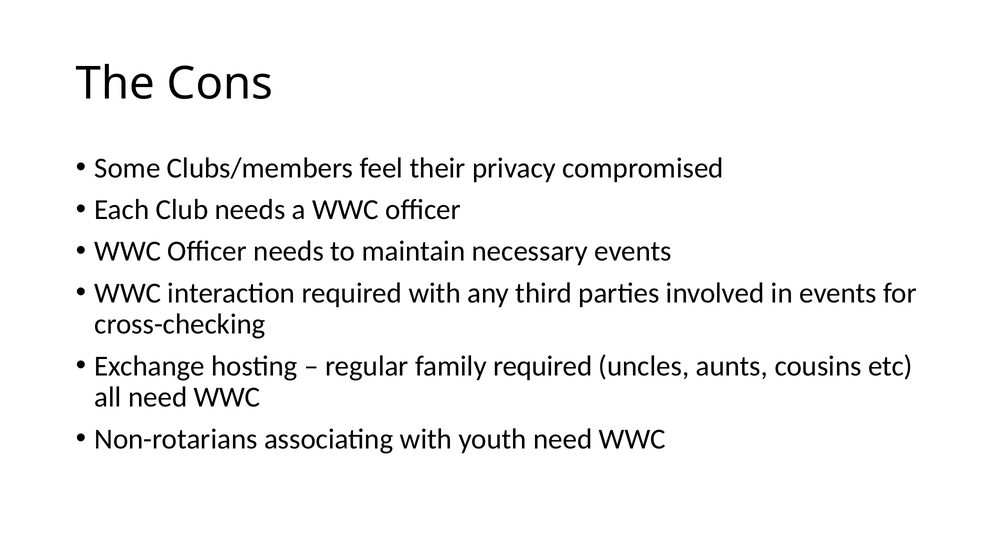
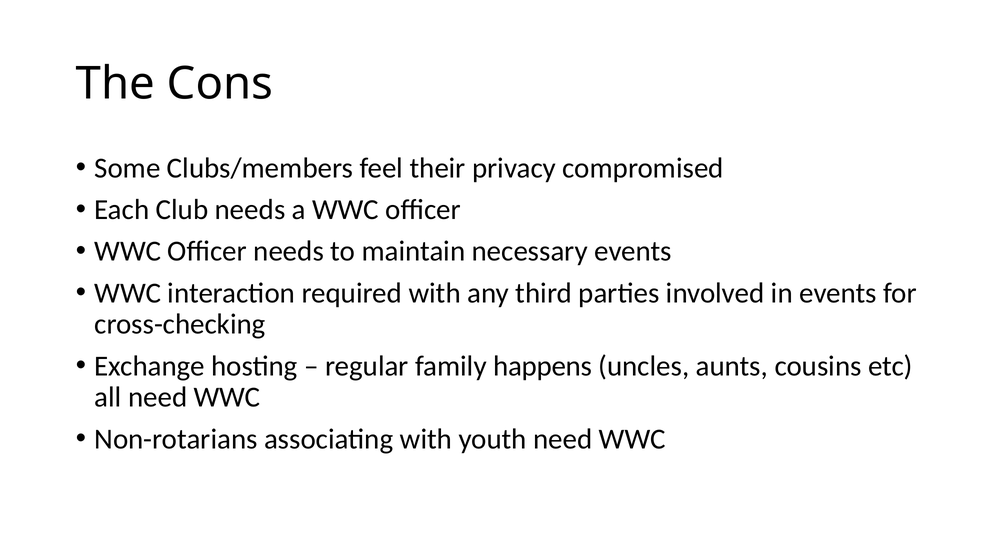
family required: required -> happens (543, 366)
